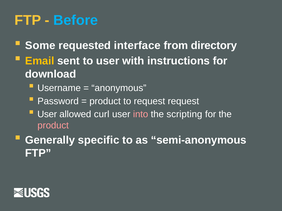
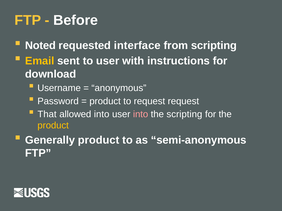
Before colour: light blue -> white (76, 20)
Some: Some -> Noted (40, 46)
from directory: directory -> scripting (214, 46)
User: User -> That (47, 115)
allowed curl: curl -> into (102, 115)
product colour: pink -> yellow (53, 126)
Generally specific: specific -> product (99, 140)
